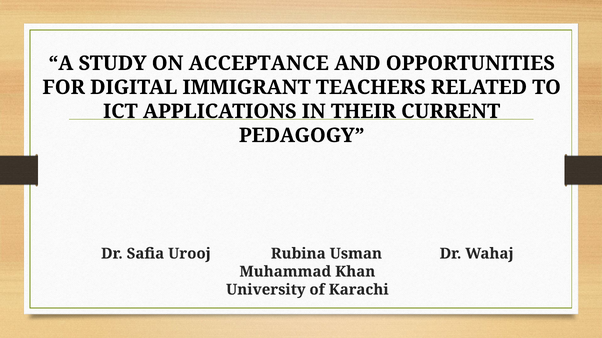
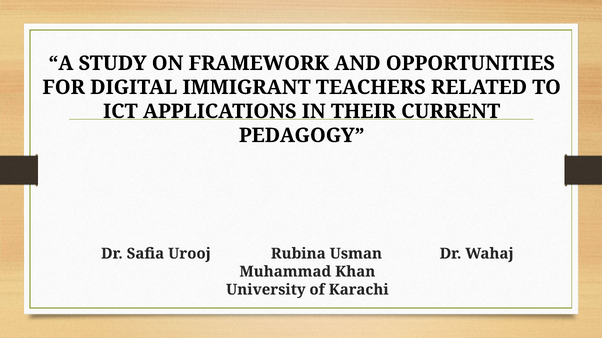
ACCEPTANCE: ACCEPTANCE -> FRAMEWORK (259, 63)
